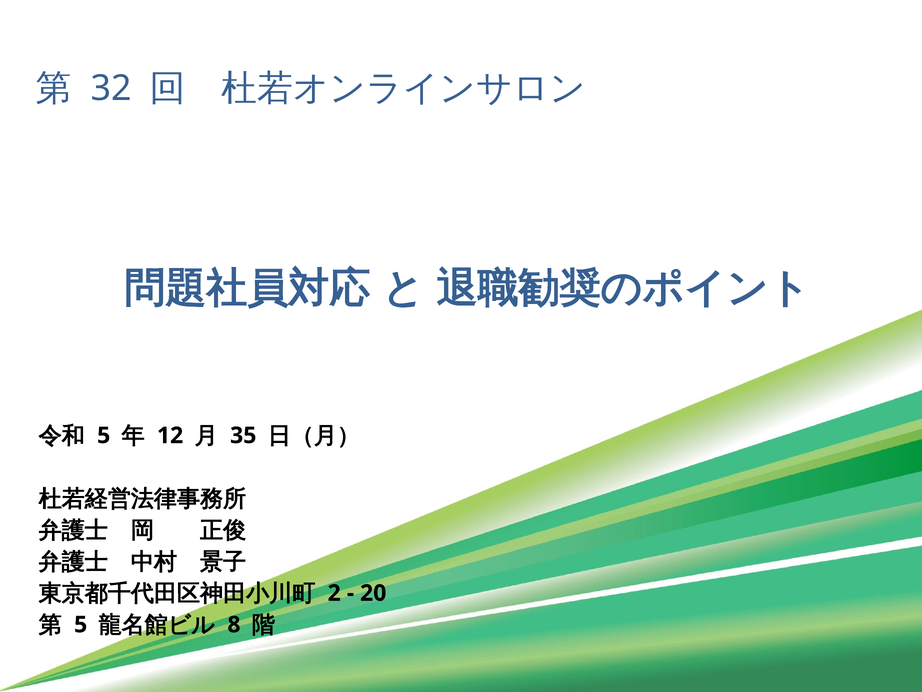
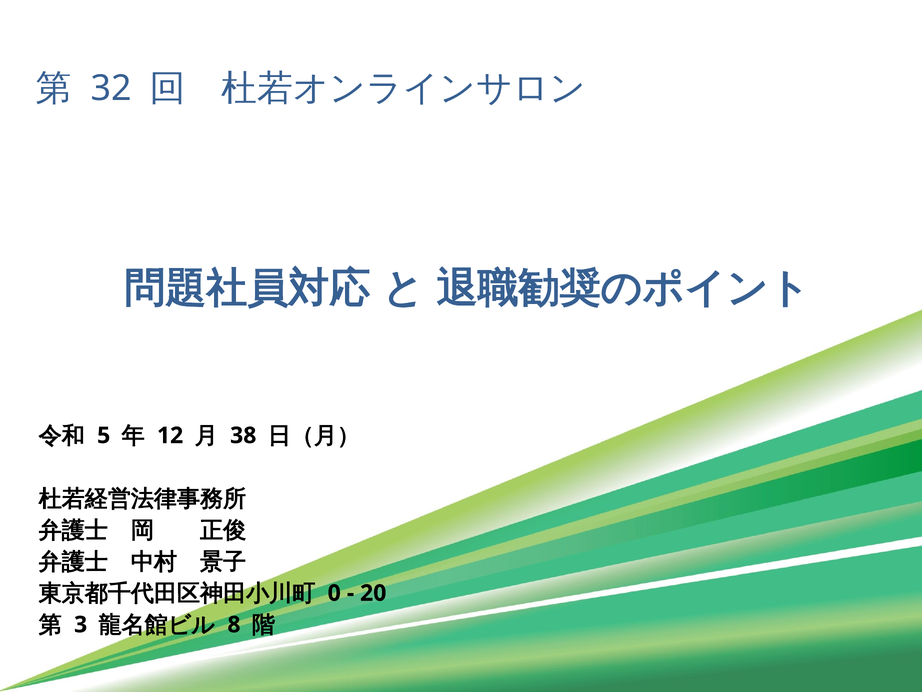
35: 35 -> 38 (243, 435)
2: 2 -> 0 (334, 593)
5: 5 -> 3 (81, 624)
